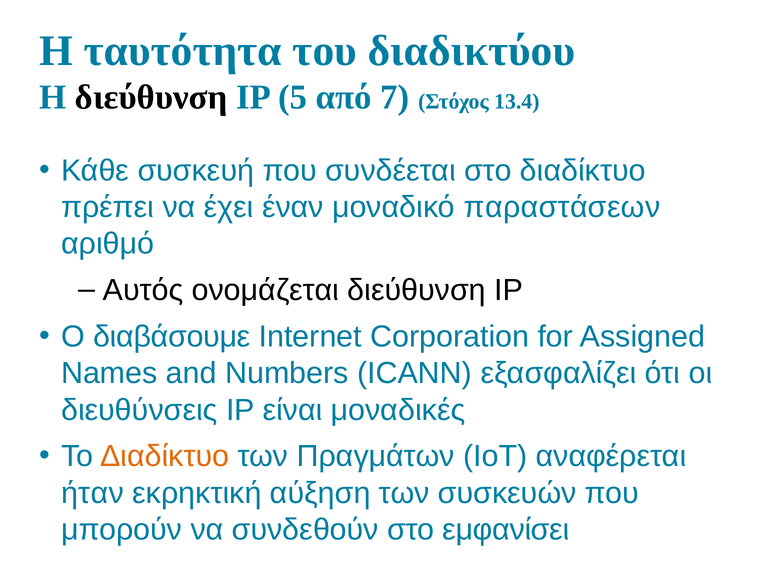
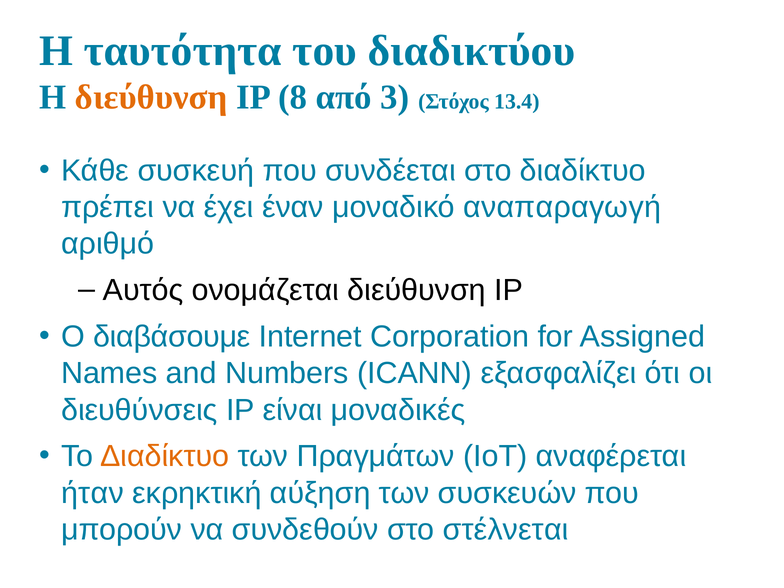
διεύθυνση colour: black -> orange (151, 97)
5: 5 -> 8 (293, 97)
7: 7 -> 3 (395, 97)
παραστάσεων: παραστάσεων -> αναπαραγωγή (562, 207)
εμφανίσει: εμφανίσει -> στέλνεται (506, 530)
